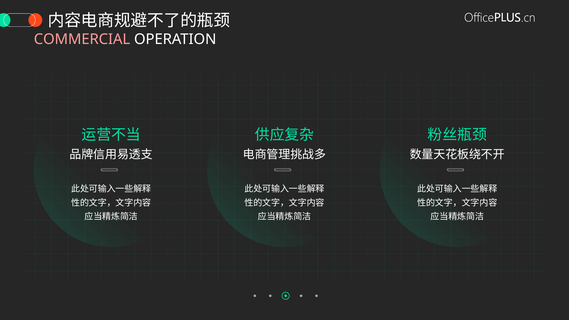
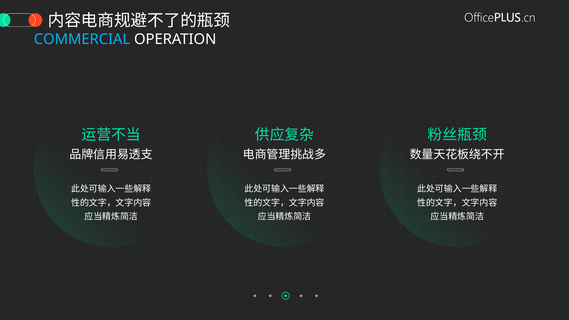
COMMERCIAL colour: pink -> light blue (82, 39)
